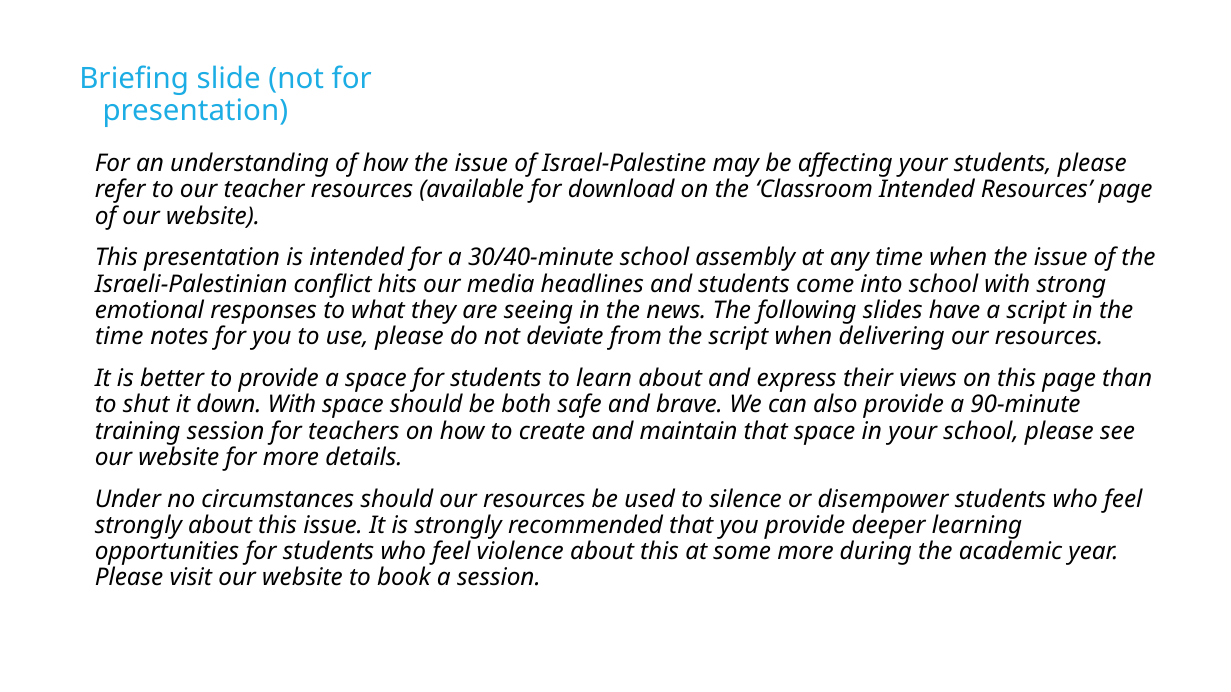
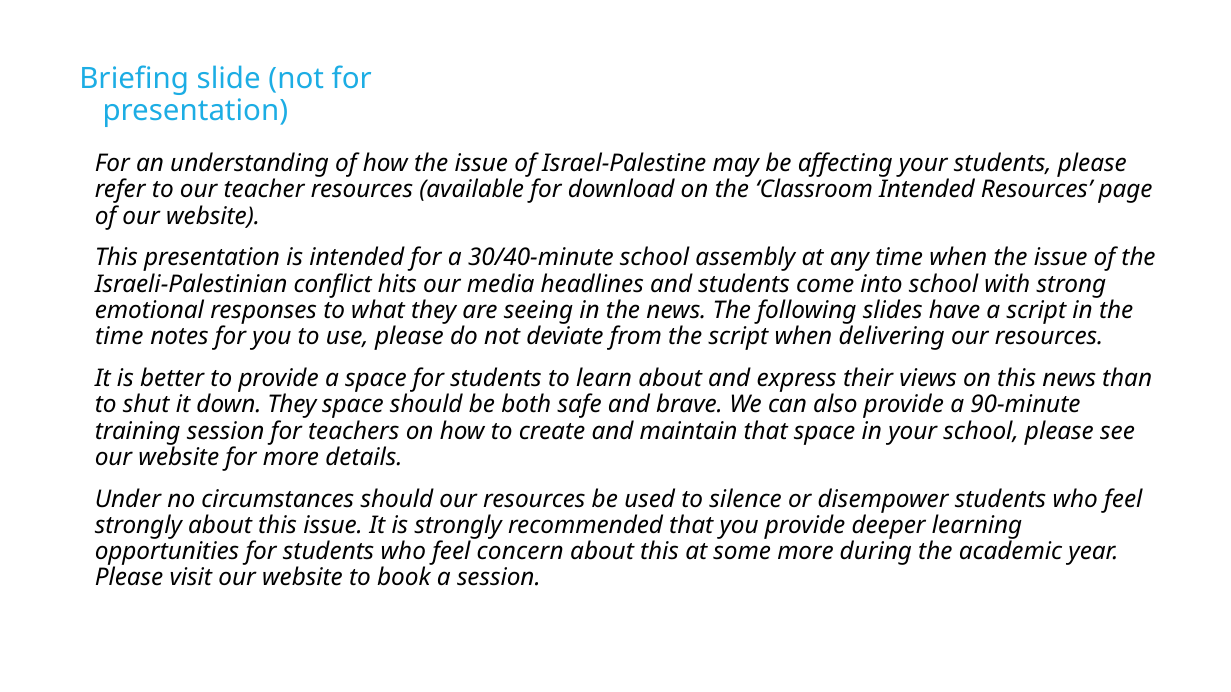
this page: page -> news (1069, 379)
down With: With -> They (292, 405)
violence: violence -> concern (520, 552)
